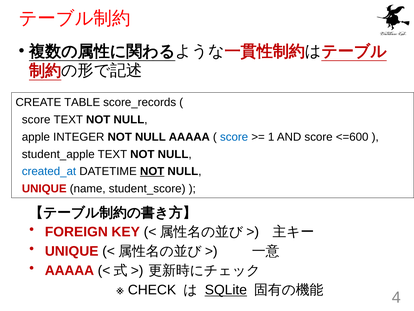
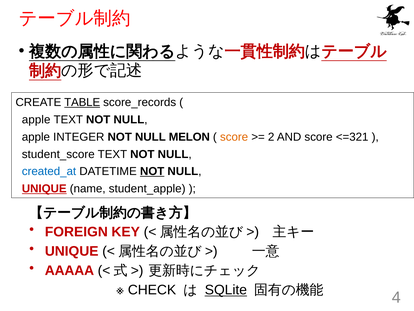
TABLE underline: none -> present (82, 102)
score: score -> apple (36, 119)
NULL AAAAA: AAAAA -> MELON (189, 137)
score colour: blue -> orange (234, 137)
1: 1 -> 2 (271, 137)
<=600: <=600 -> <=321 (352, 137)
student_apple: student_apple -> student_score (58, 154)
UNIQUE underline: none -> present (44, 188)
student_score: student_score -> student_apple (147, 188)
